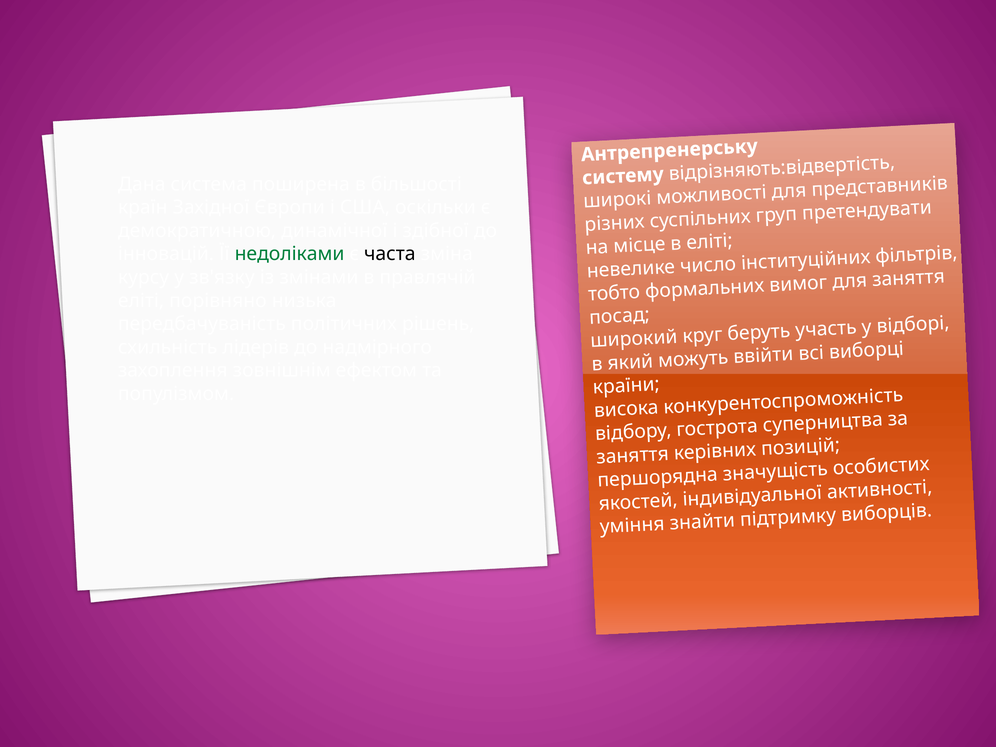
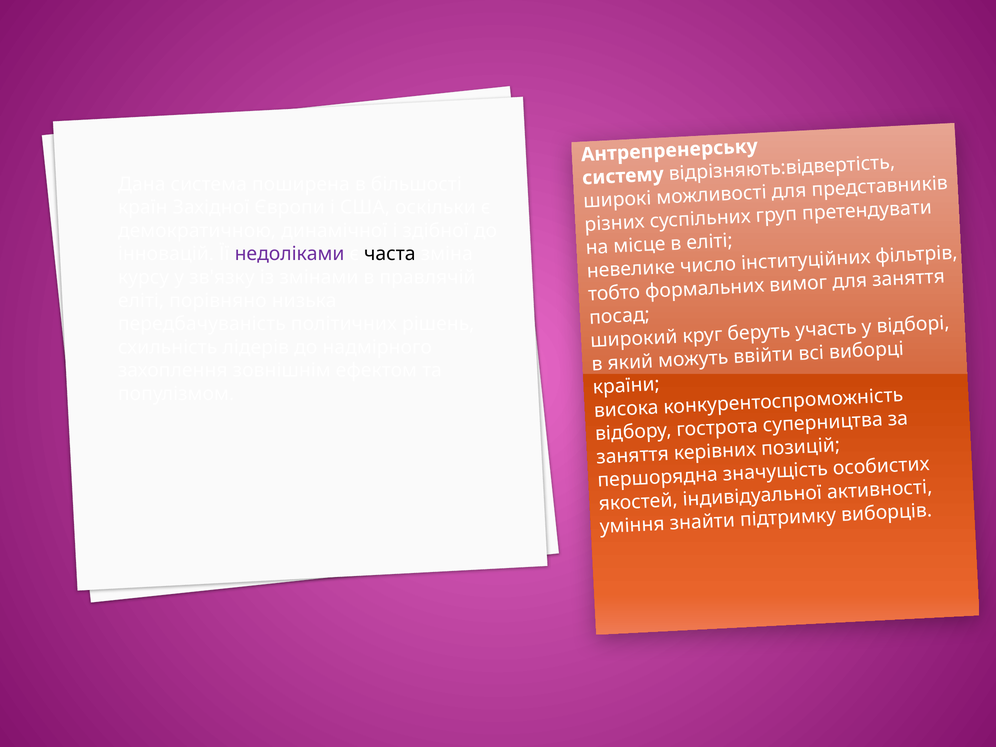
недоліками colour: green -> purple (290, 254)
